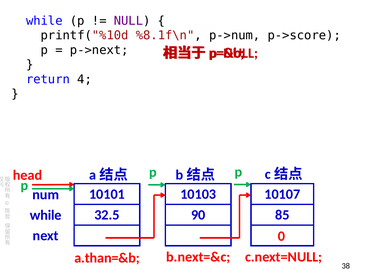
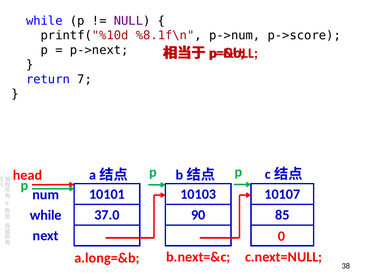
4: 4 -> 7 (85, 79)
32.5: 32.5 -> 37.0 (107, 215)
a.than=&b: a.than=&b -> a.long=&b (107, 258)
